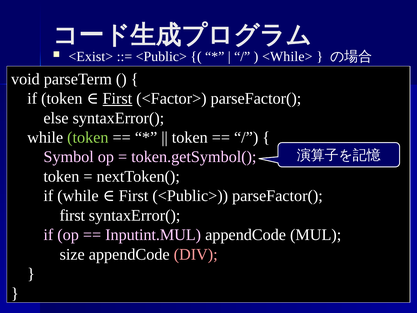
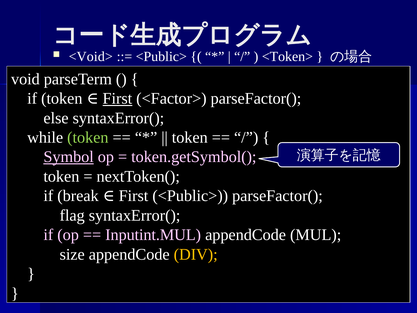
<Exist>: <Exist> -> <Void> (91, 57)
<While>: <While> -> <Token> (287, 57)
Symbol underline: none -> present (69, 157)
if while: while -> break (78, 196)
first: first -> flag (72, 215)
DIV colour: pink -> yellow (196, 254)
